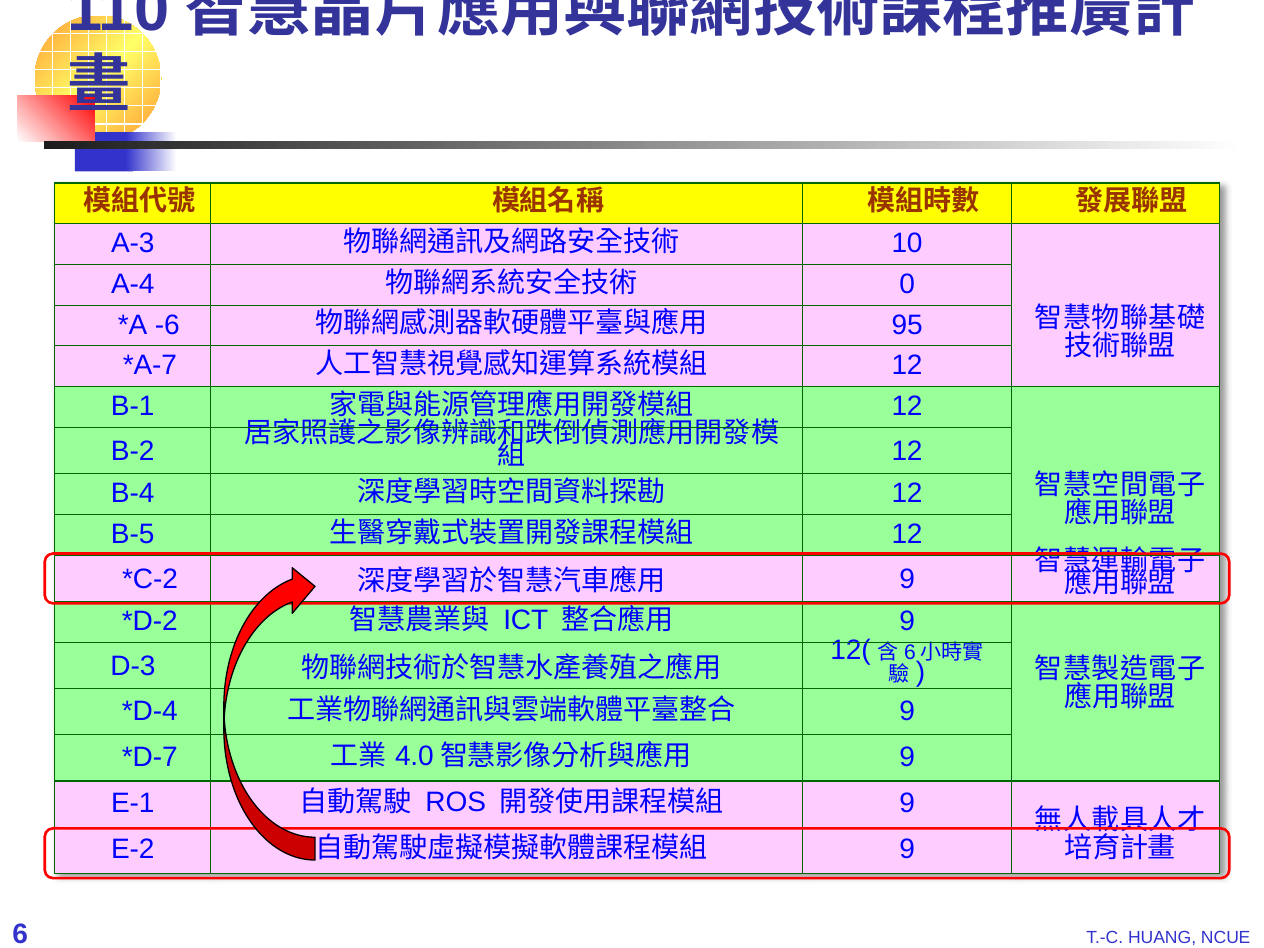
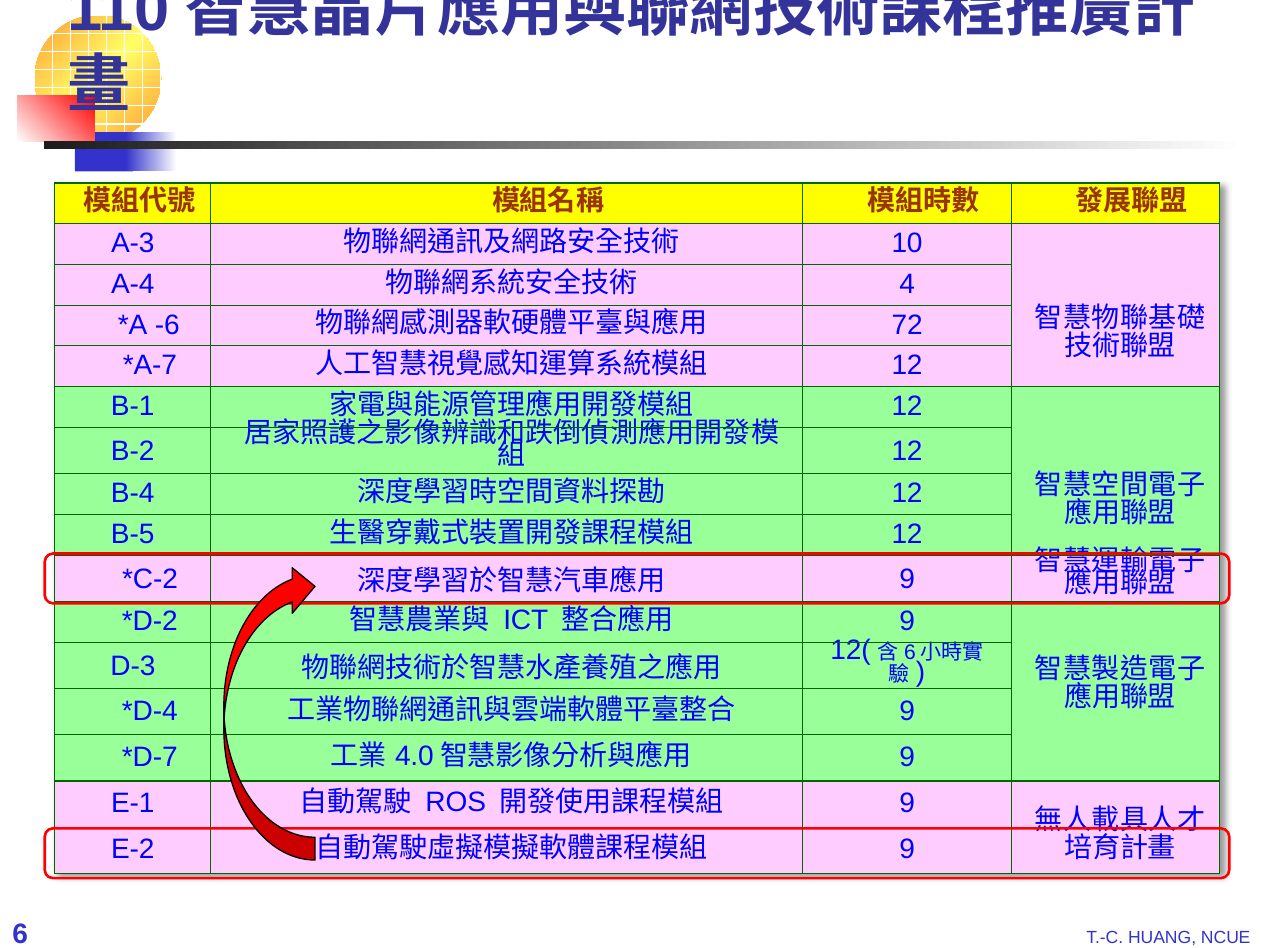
0: 0 -> 4 (907, 284)
95: 95 -> 72 (907, 325)
